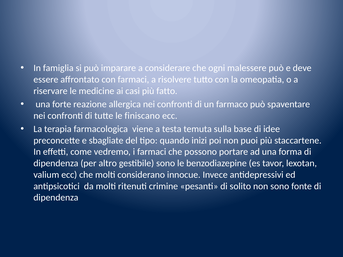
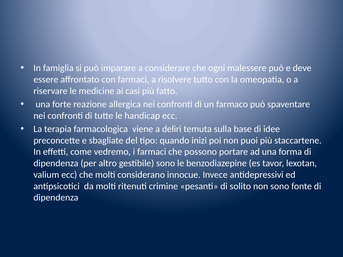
finiscano: finiscano -> handicap (142, 116)
testa: testa -> deliri (172, 129)
